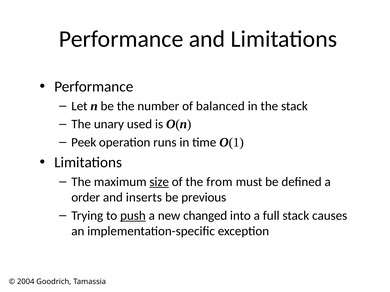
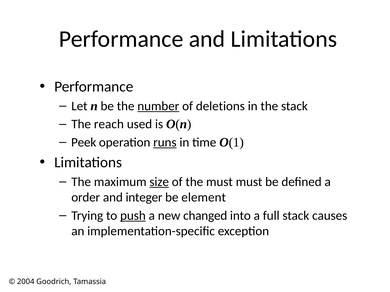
number underline: none -> present (158, 106)
balanced: balanced -> deletions (220, 106)
unary: unary -> reach (109, 124)
runs underline: none -> present (165, 143)
the from: from -> must (219, 182)
inserts: inserts -> integer (144, 198)
previous: previous -> element (204, 198)
